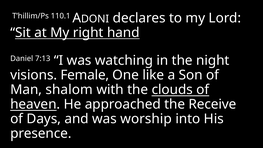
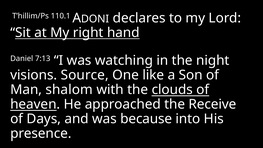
Female: Female -> Source (85, 75)
worship: worship -> because (146, 119)
